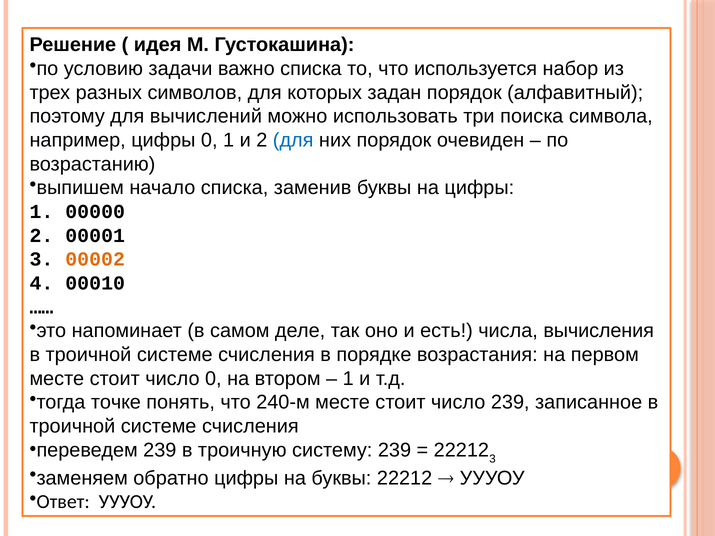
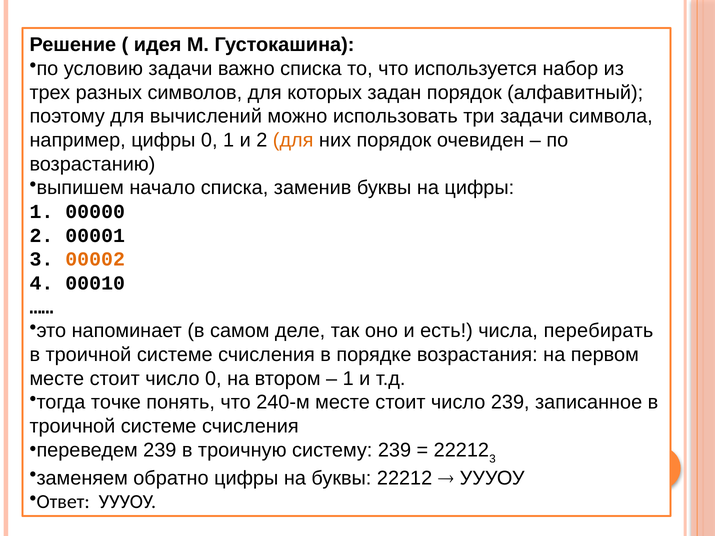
три поиска: поиска -> задачи (532, 116)
для colour: blue -> orange (293, 140)
вычисления: вычисления -> перебирать (598, 331)
